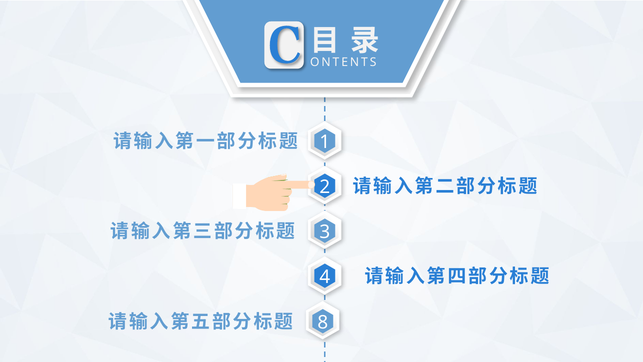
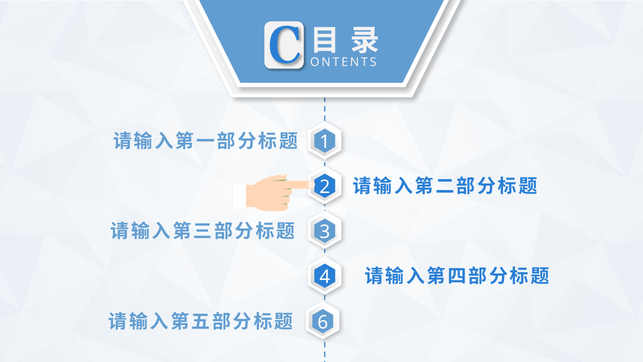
8: 8 -> 6 (323, 322)
